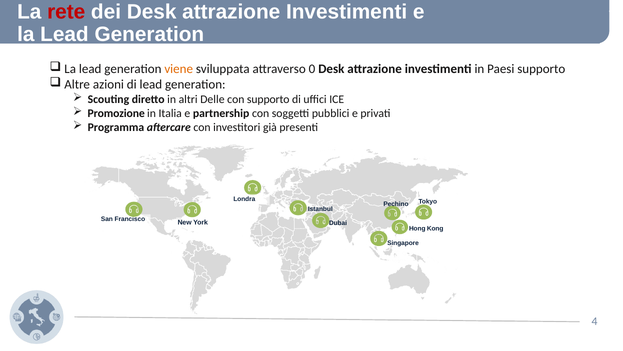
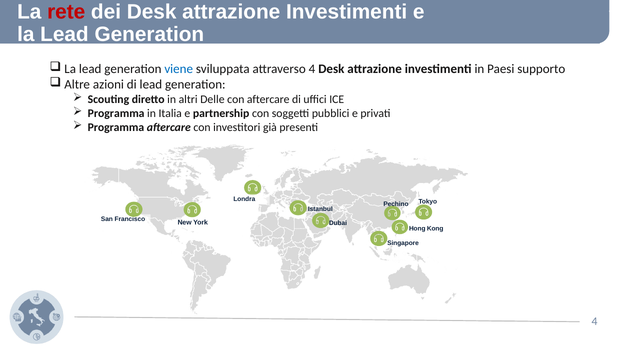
viene colour: orange -> blue (179, 69)
attraverso 0: 0 -> 4 (312, 69)
con supporto: supporto -> aftercare (268, 99)
Promozione: Promozione -> Programma (116, 113)
